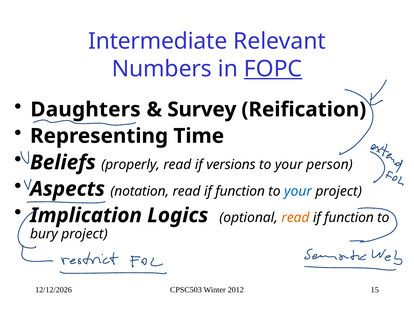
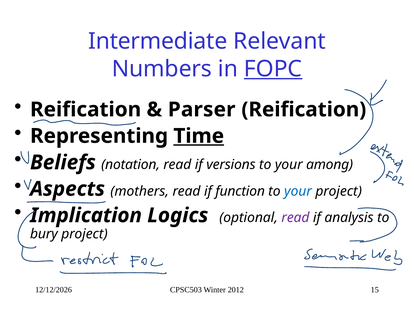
Daughters: Daughters -> Reification (86, 110)
Survey: Survey -> Parser (202, 110)
Time underline: none -> present (199, 136)
properly: properly -> notation (131, 165)
person: person -> among (330, 165)
notation: notation -> mothers (140, 192)
read colour: orange -> purple (295, 218)
function: function -> analysis (349, 218)
